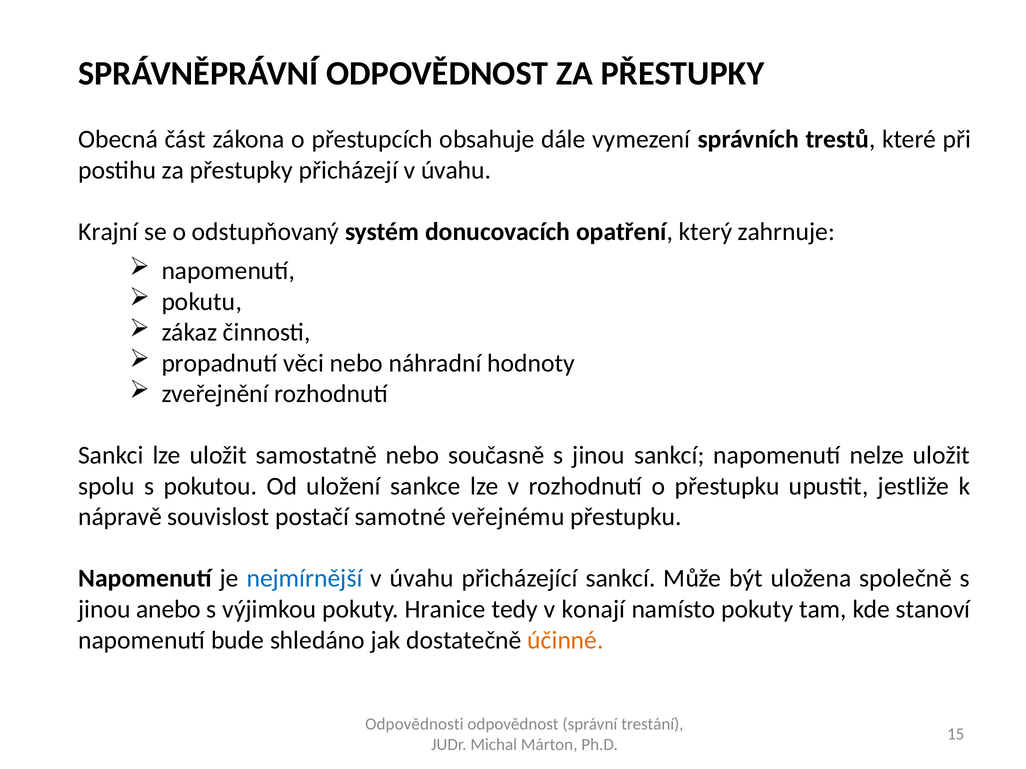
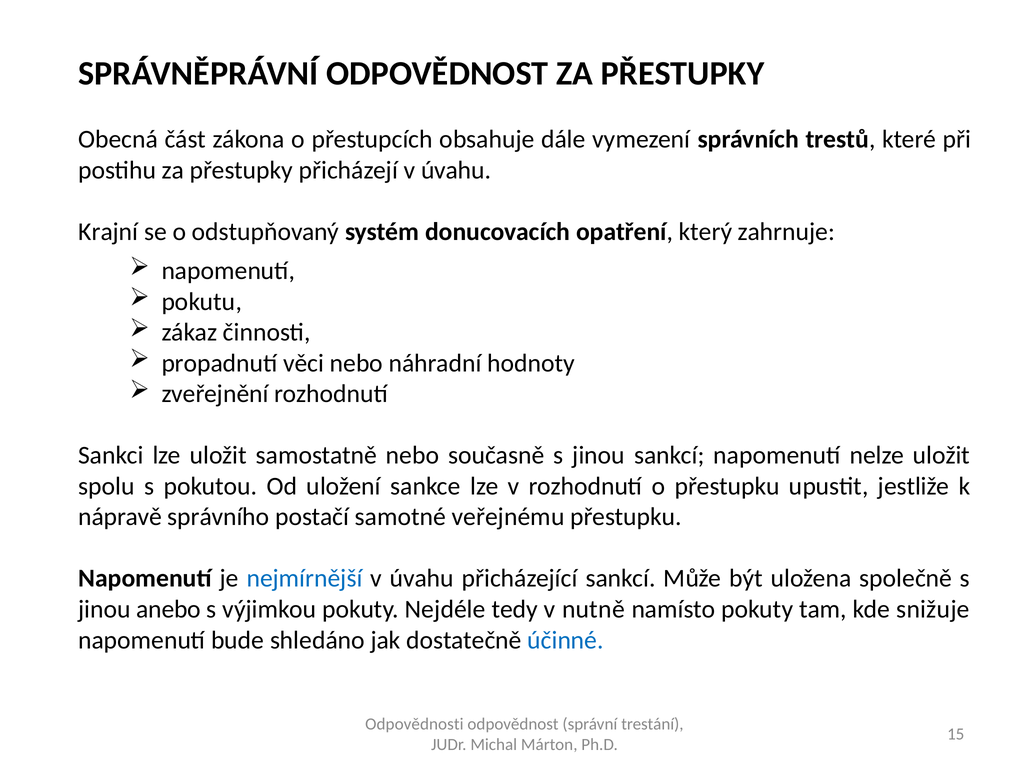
souvislost: souvislost -> správního (218, 517)
Hranice: Hranice -> Nejdéle (445, 610)
konají: konají -> nutně (593, 610)
stanoví: stanoví -> snižuje (933, 610)
účinné colour: orange -> blue (566, 640)
